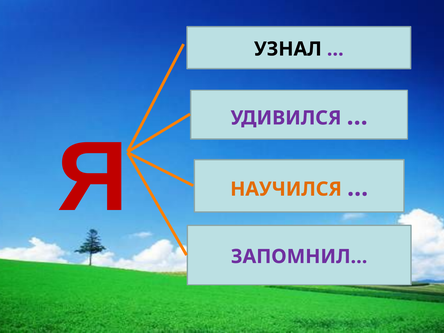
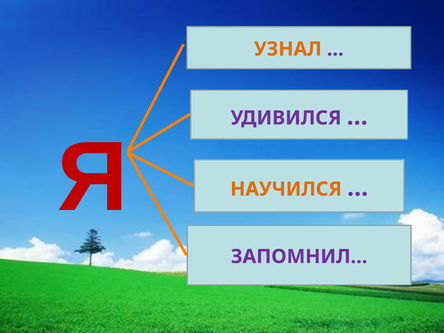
УЗНАЛ colour: black -> orange (288, 49)
